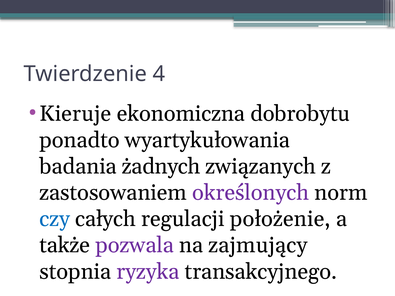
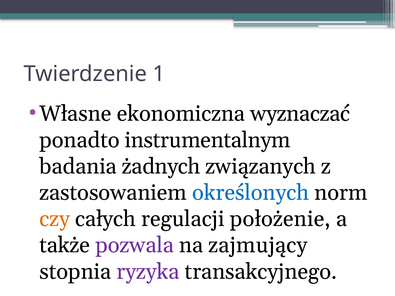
4: 4 -> 1 (159, 74)
Kieruje: Kieruje -> Własne (75, 114)
dobrobytu: dobrobytu -> wyznaczać (300, 114)
wyartykułowania: wyartykułowania -> instrumentalnym (208, 140)
określonych colour: purple -> blue (251, 193)
czy colour: blue -> orange (55, 219)
